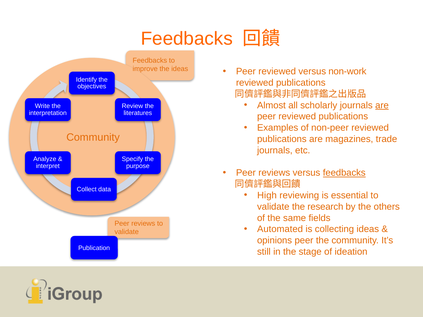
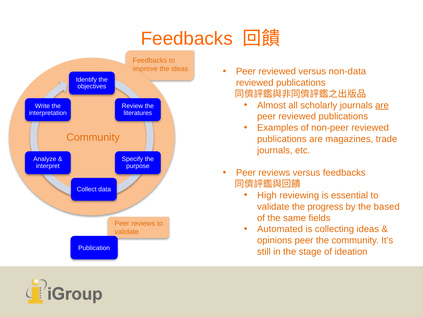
non-work: non-work -> non-data (347, 72)
feedbacks underline: present -> none (344, 173)
research: research -> progress (325, 207)
others: others -> based (387, 207)
